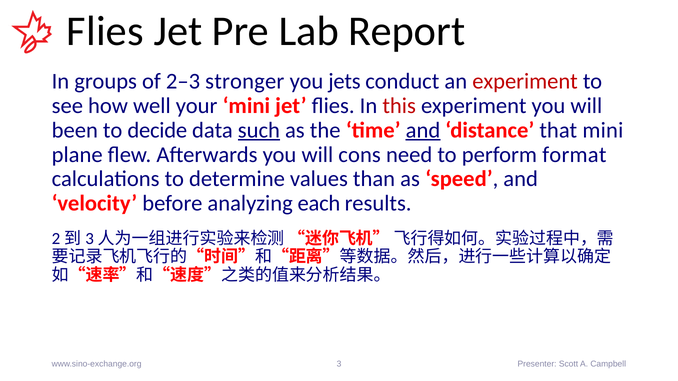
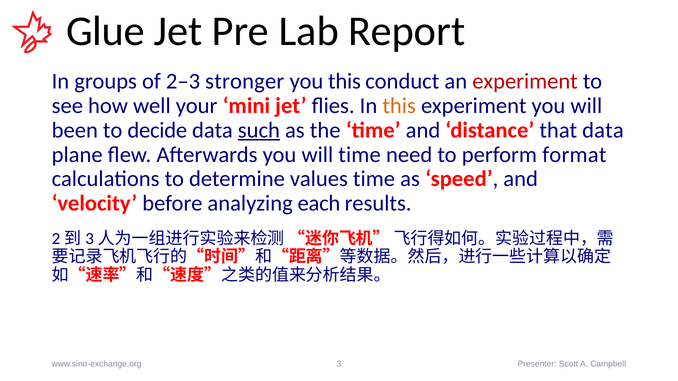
Flies: Flies -> Glue (105, 31)
you jets: jets -> this (344, 81)
this colour: red -> orange (399, 106)
and underline: present -> none (423, 130)
that mini: mini -> data (603, 130)
will cons: cons -> time (360, 155)
values than: than -> time (374, 179)
